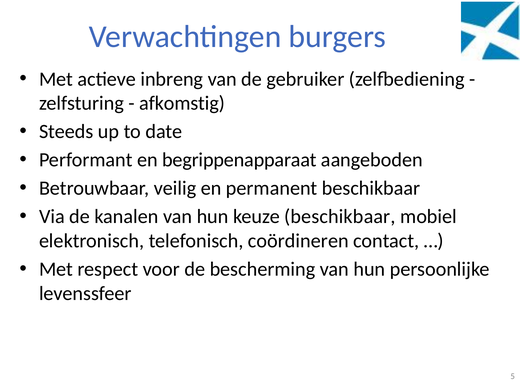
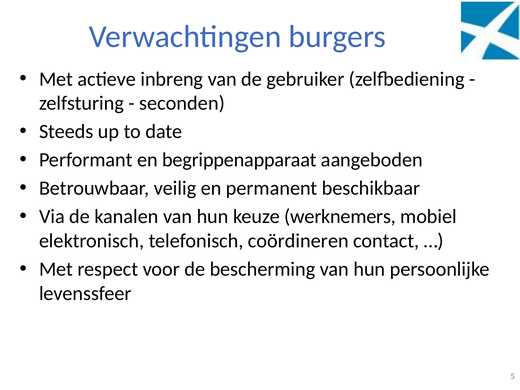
afkomstig: afkomstig -> seconden (182, 103)
keuze beschikbaar: beschikbaar -> werknemers (340, 217)
